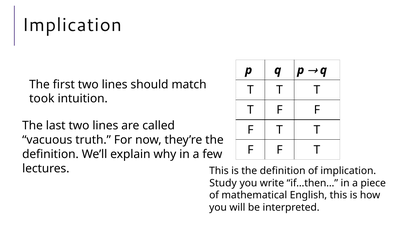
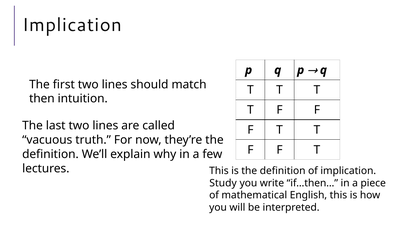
took: took -> then (42, 99)
